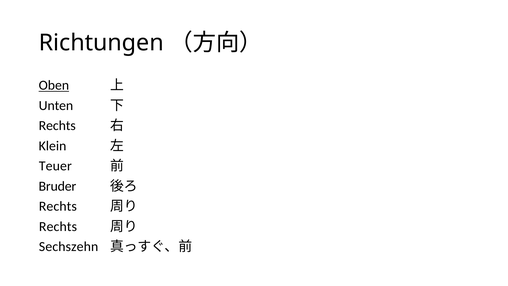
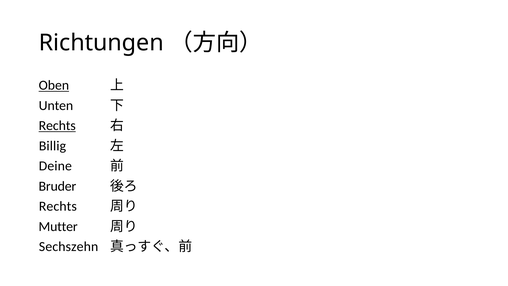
Rechts underline: none -> present (57, 126)
Klein: Klein -> Billig (52, 146)
Teuer: Teuer -> Deine (55, 166)
Rechts: Rechts -> Mutter (58, 226)
